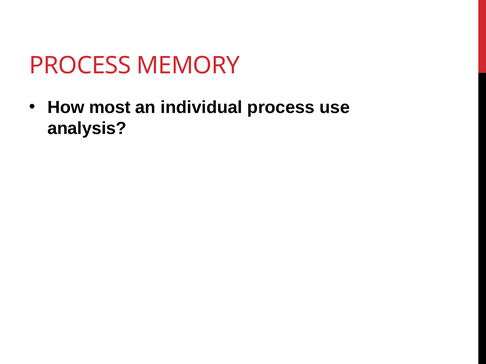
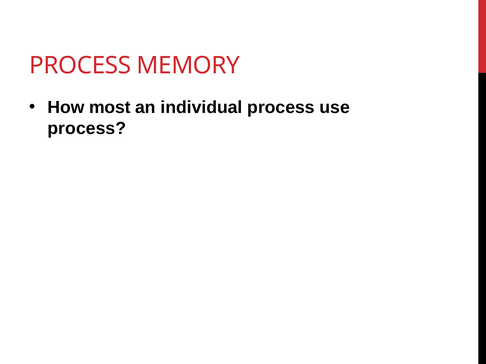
analysis: analysis -> process (87, 128)
